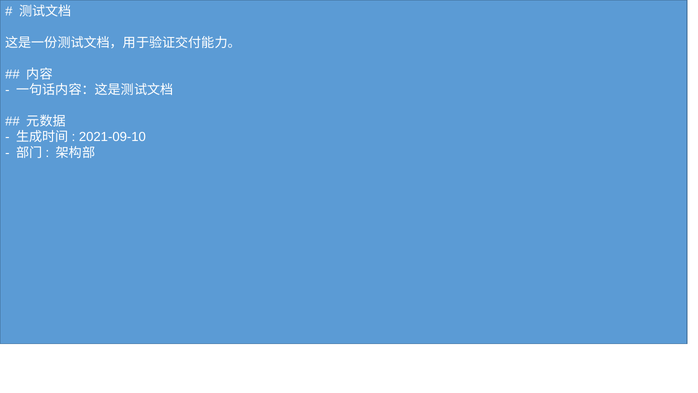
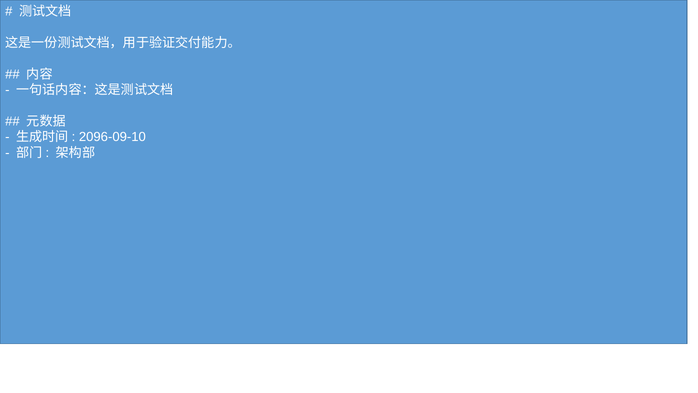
2021-09-10: 2021-09-10 -> 2096-09-10 (112, 137)
